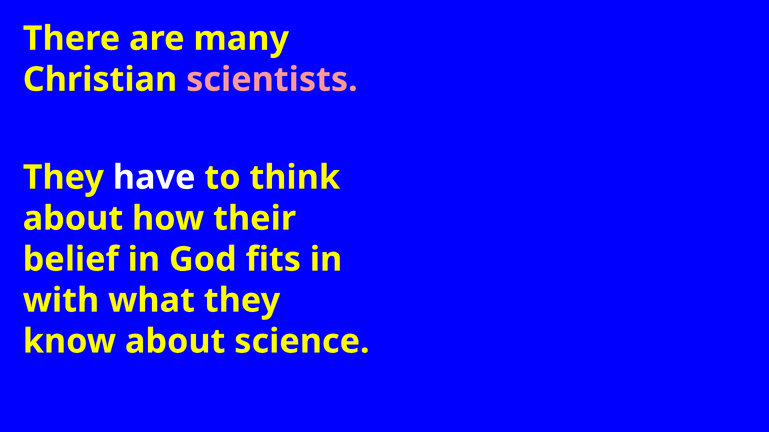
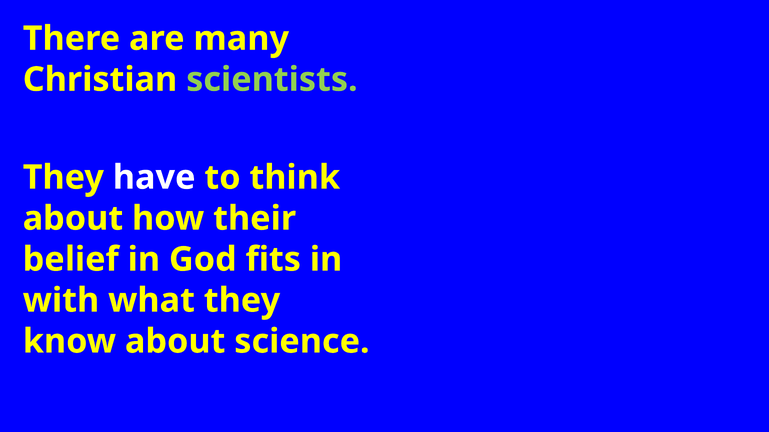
scientists colour: pink -> light green (272, 80)
